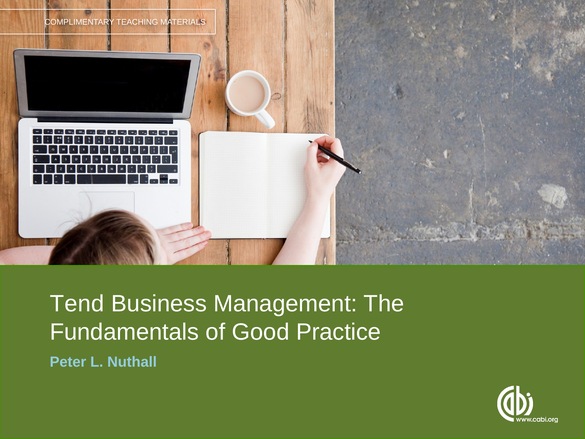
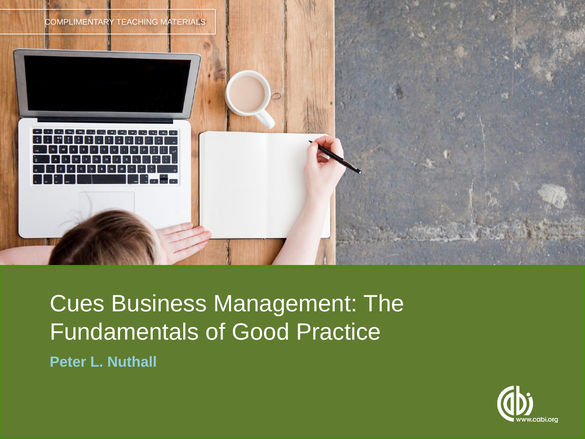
Tend: Tend -> Cues (77, 304)
